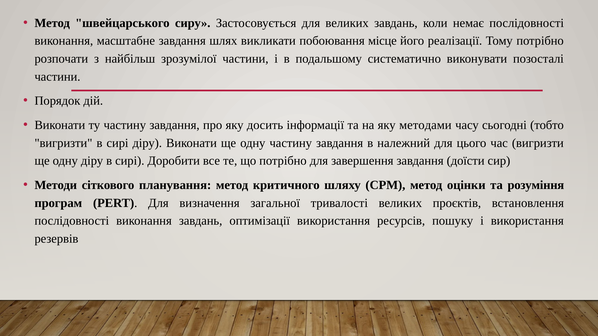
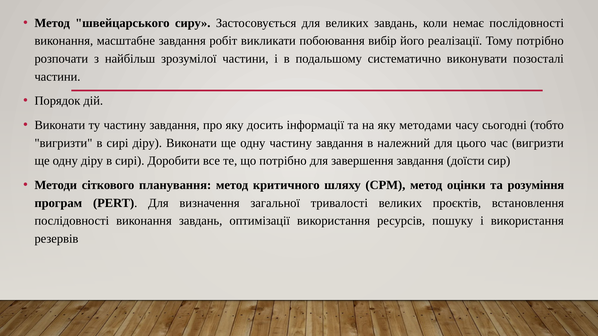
шлях: шлях -> робіт (223, 41)
місце: місце -> вибір (382, 41)
